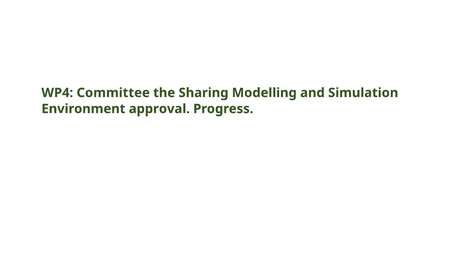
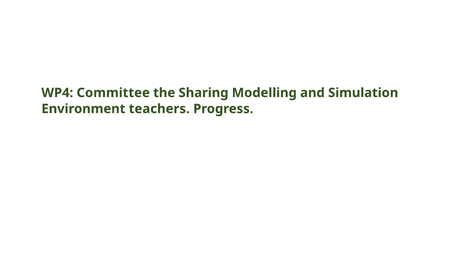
approval: approval -> teachers (159, 109)
